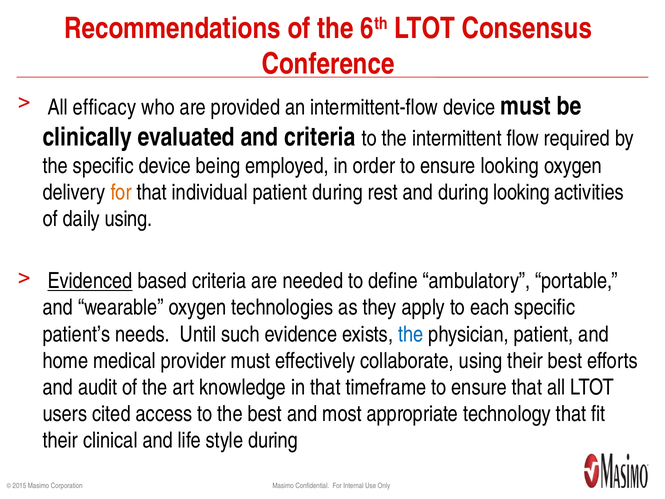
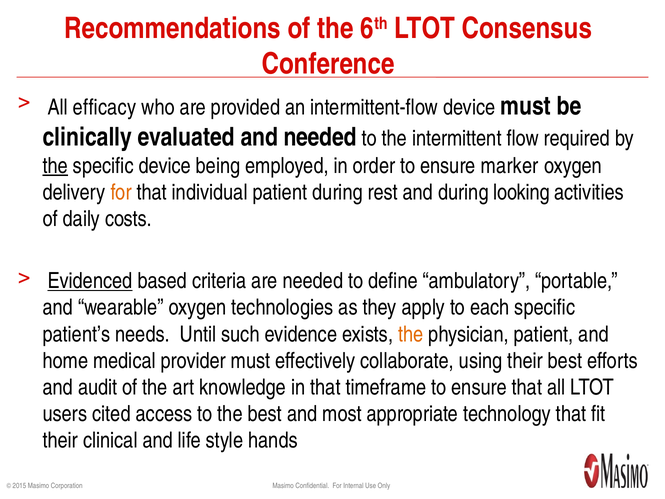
and criteria: criteria -> needed (320, 137)
the underline: none -> present (55, 166)
ensure looking: looking -> marker (510, 166)
daily using: using -> costs (128, 219)
the colour: blue -> orange (411, 334)
style during: during -> hands (273, 440)
